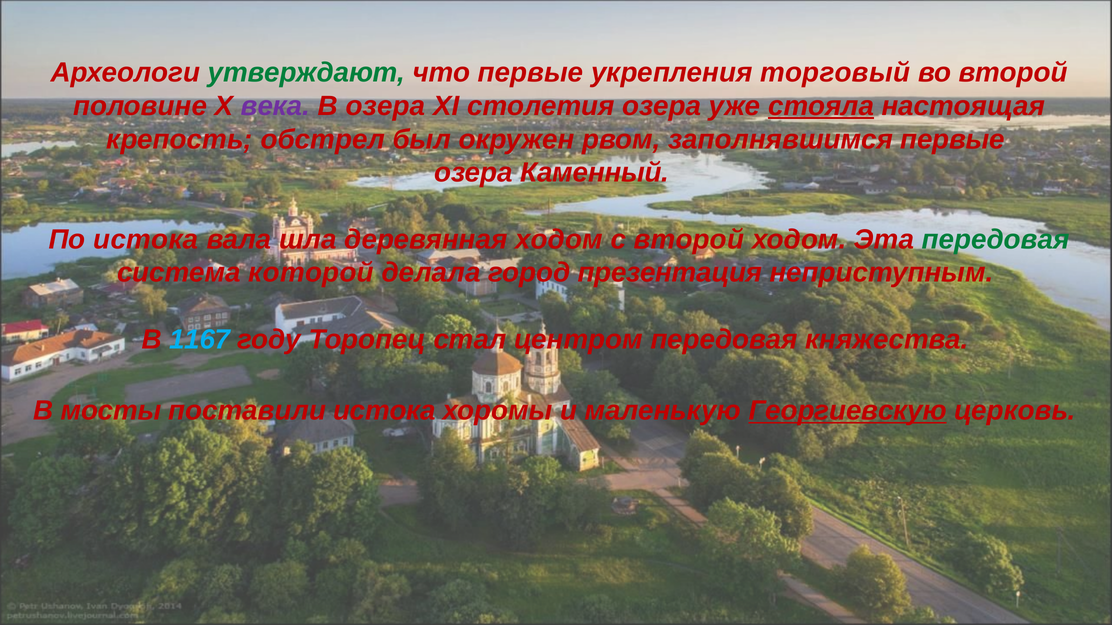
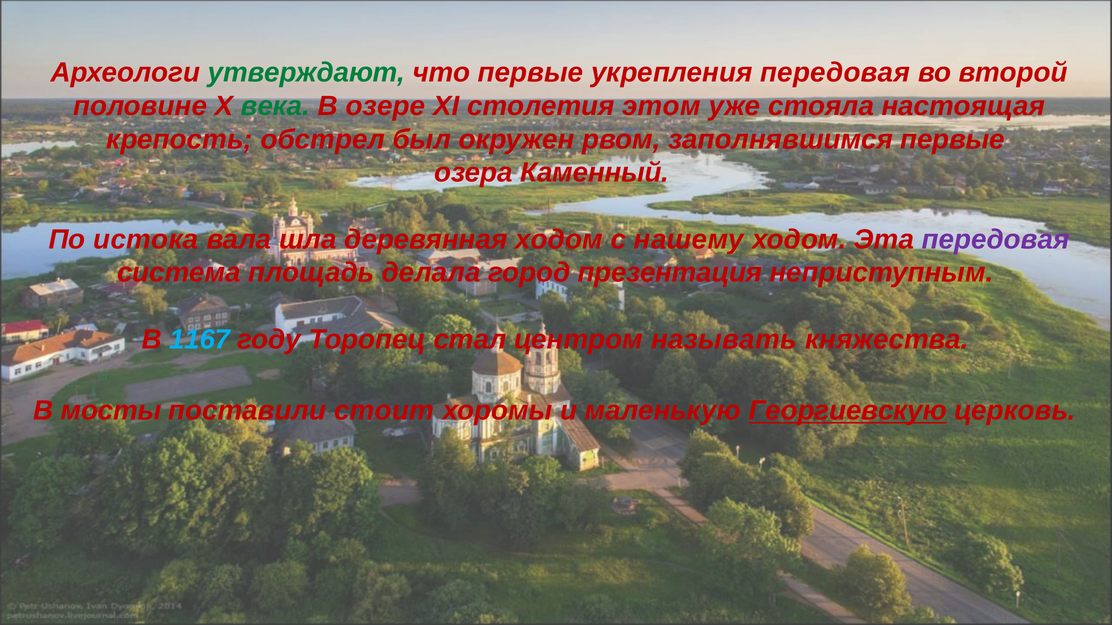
укрепления торговый: торговый -> передовая (835, 73)
века colour: purple -> green (275, 106)
В озера: озера -> озере (386, 106)
столетия озера: озера -> этом (662, 106)
стояла underline: present -> none (821, 106)
с второй: второй -> нашему (689, 240)
передовая colour: green -> purple (996, 240)
которой: которой -> площадь (311, 273)
центром передовая: передовая -> называть (724, 340)
поставили истока: истока -> стоит (384, 411)
